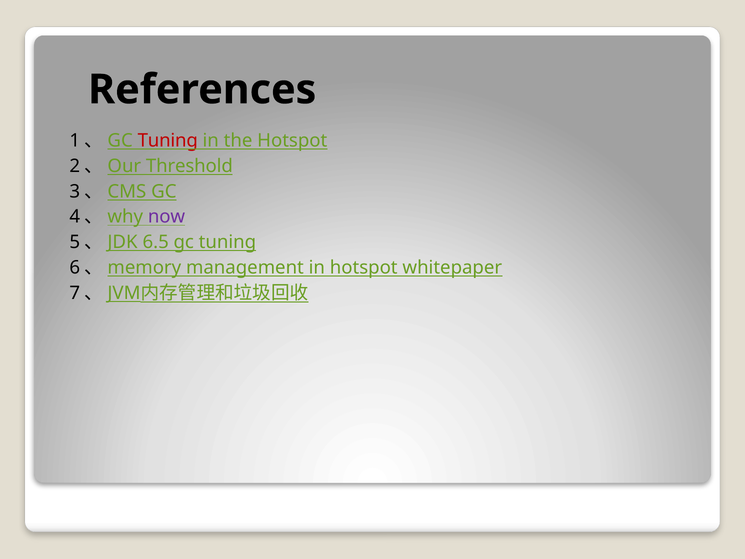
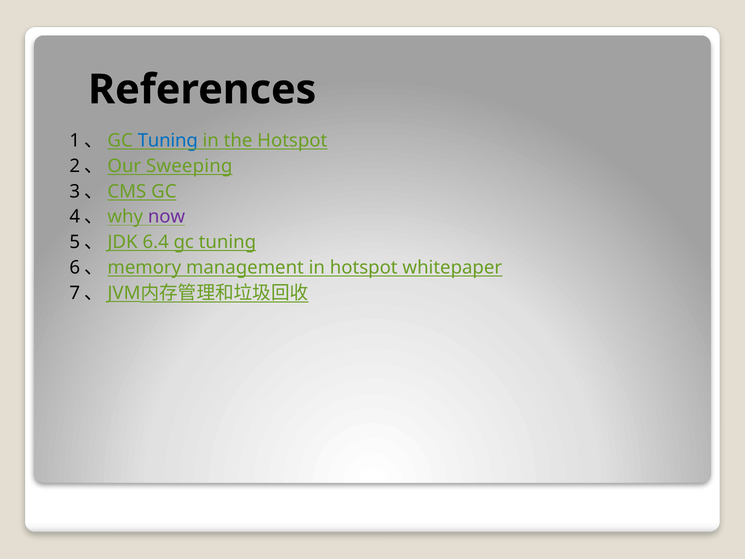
Tuning colour: red -> blue (168, 141)
Threshold: Threshold -> Sweeping (189, 166)
6.5: 6.5 -> 6.4 (156, 242)
